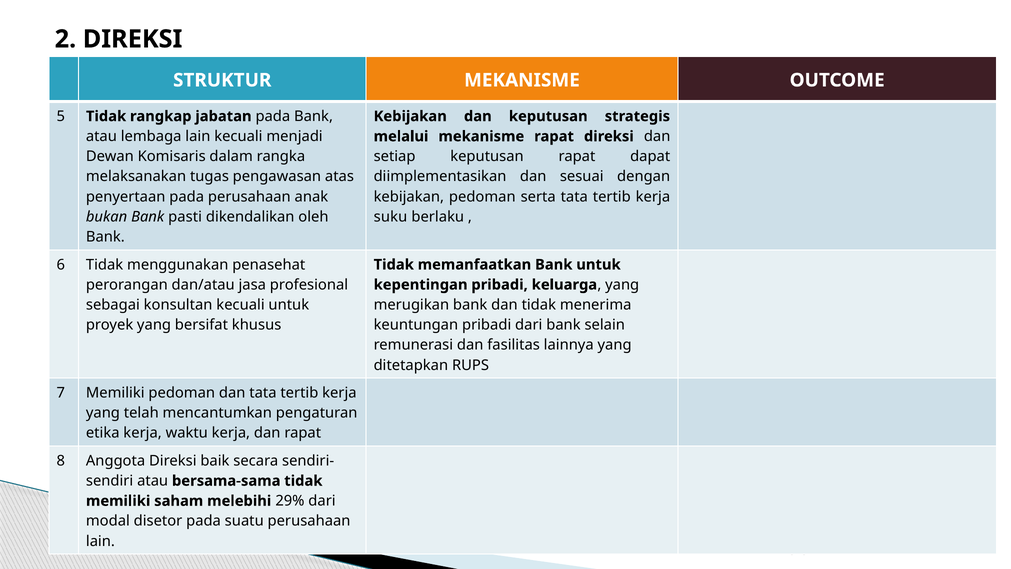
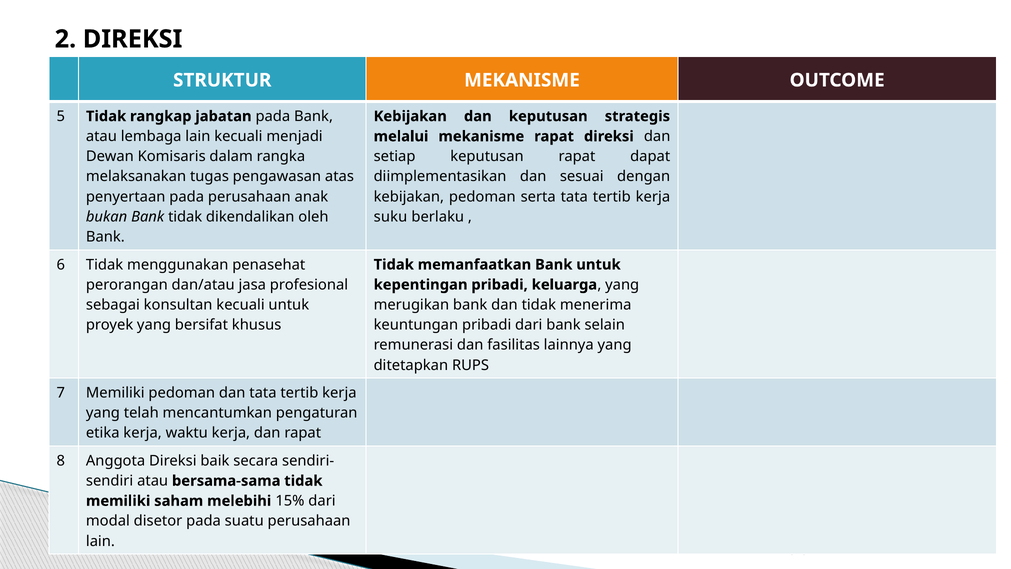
Bank pasti: pasti -> tidak (185, 217)
29%: 29% -> 15% (290, 501)
